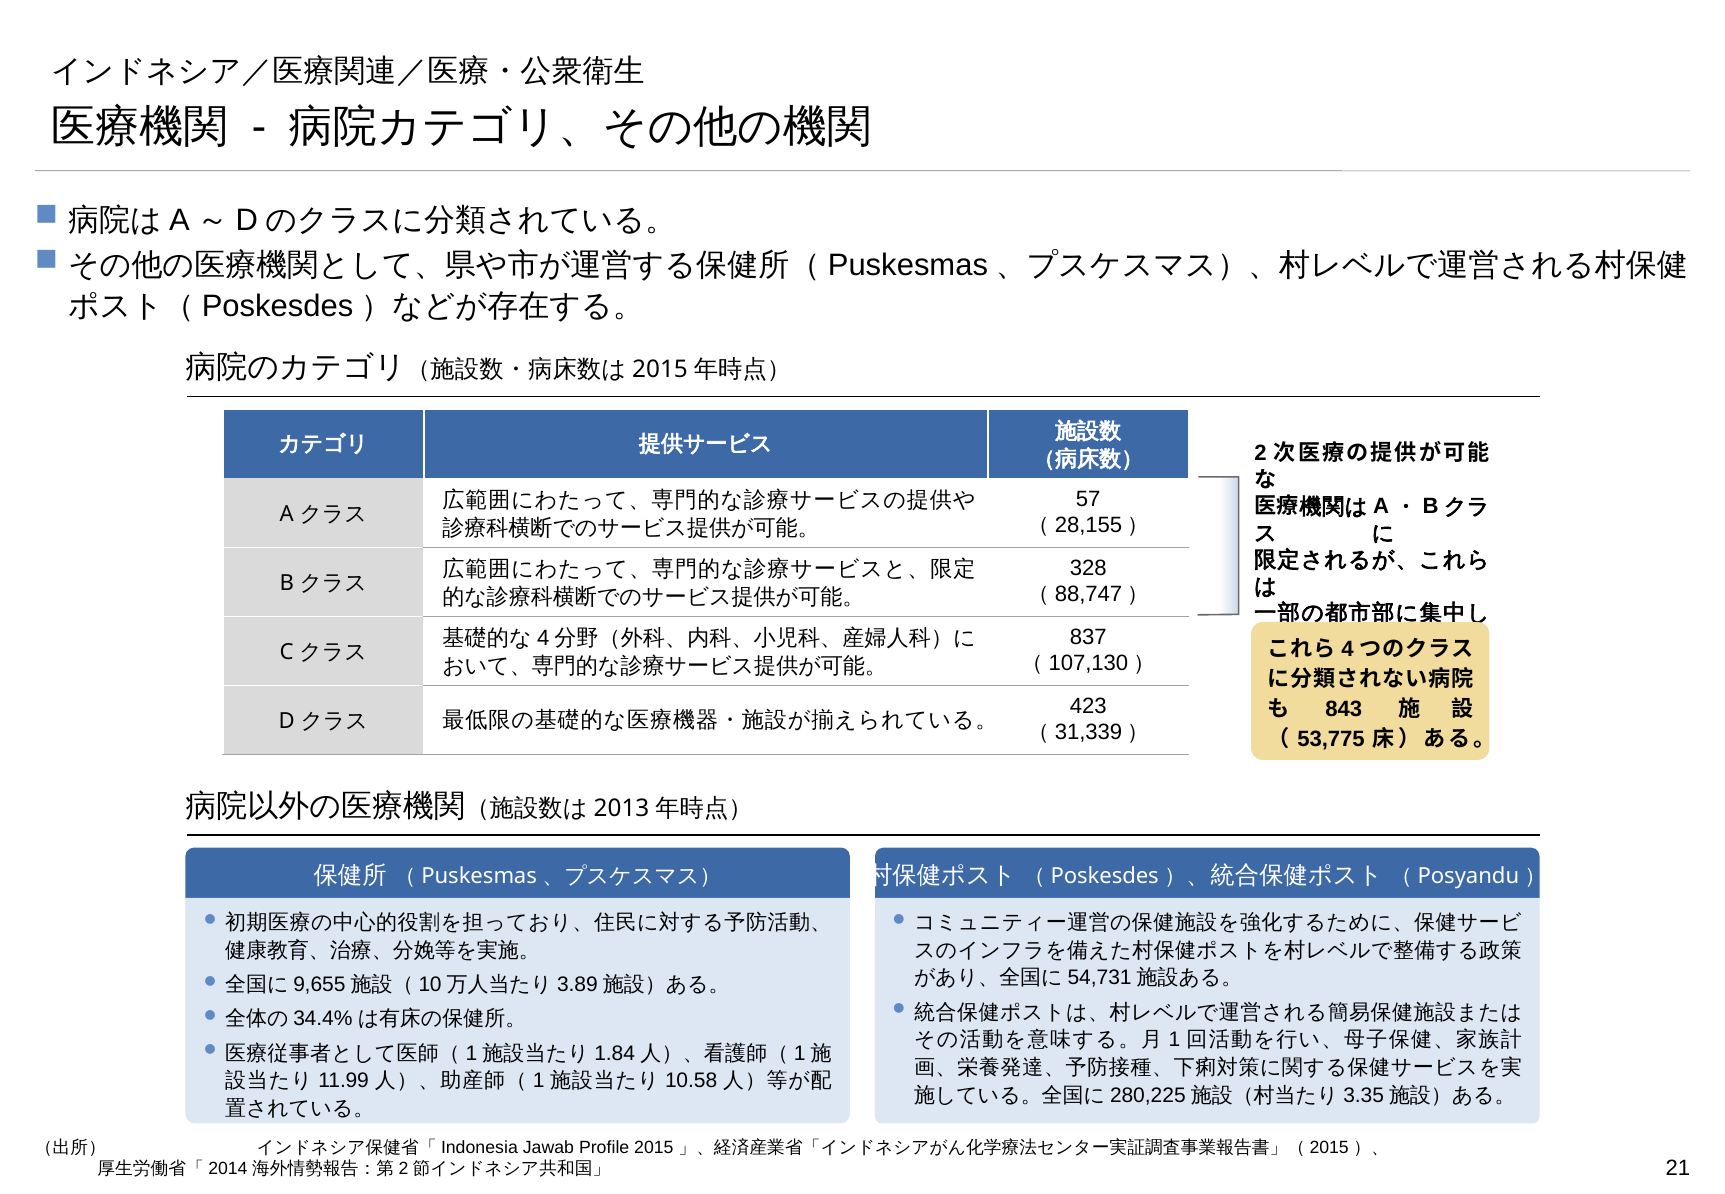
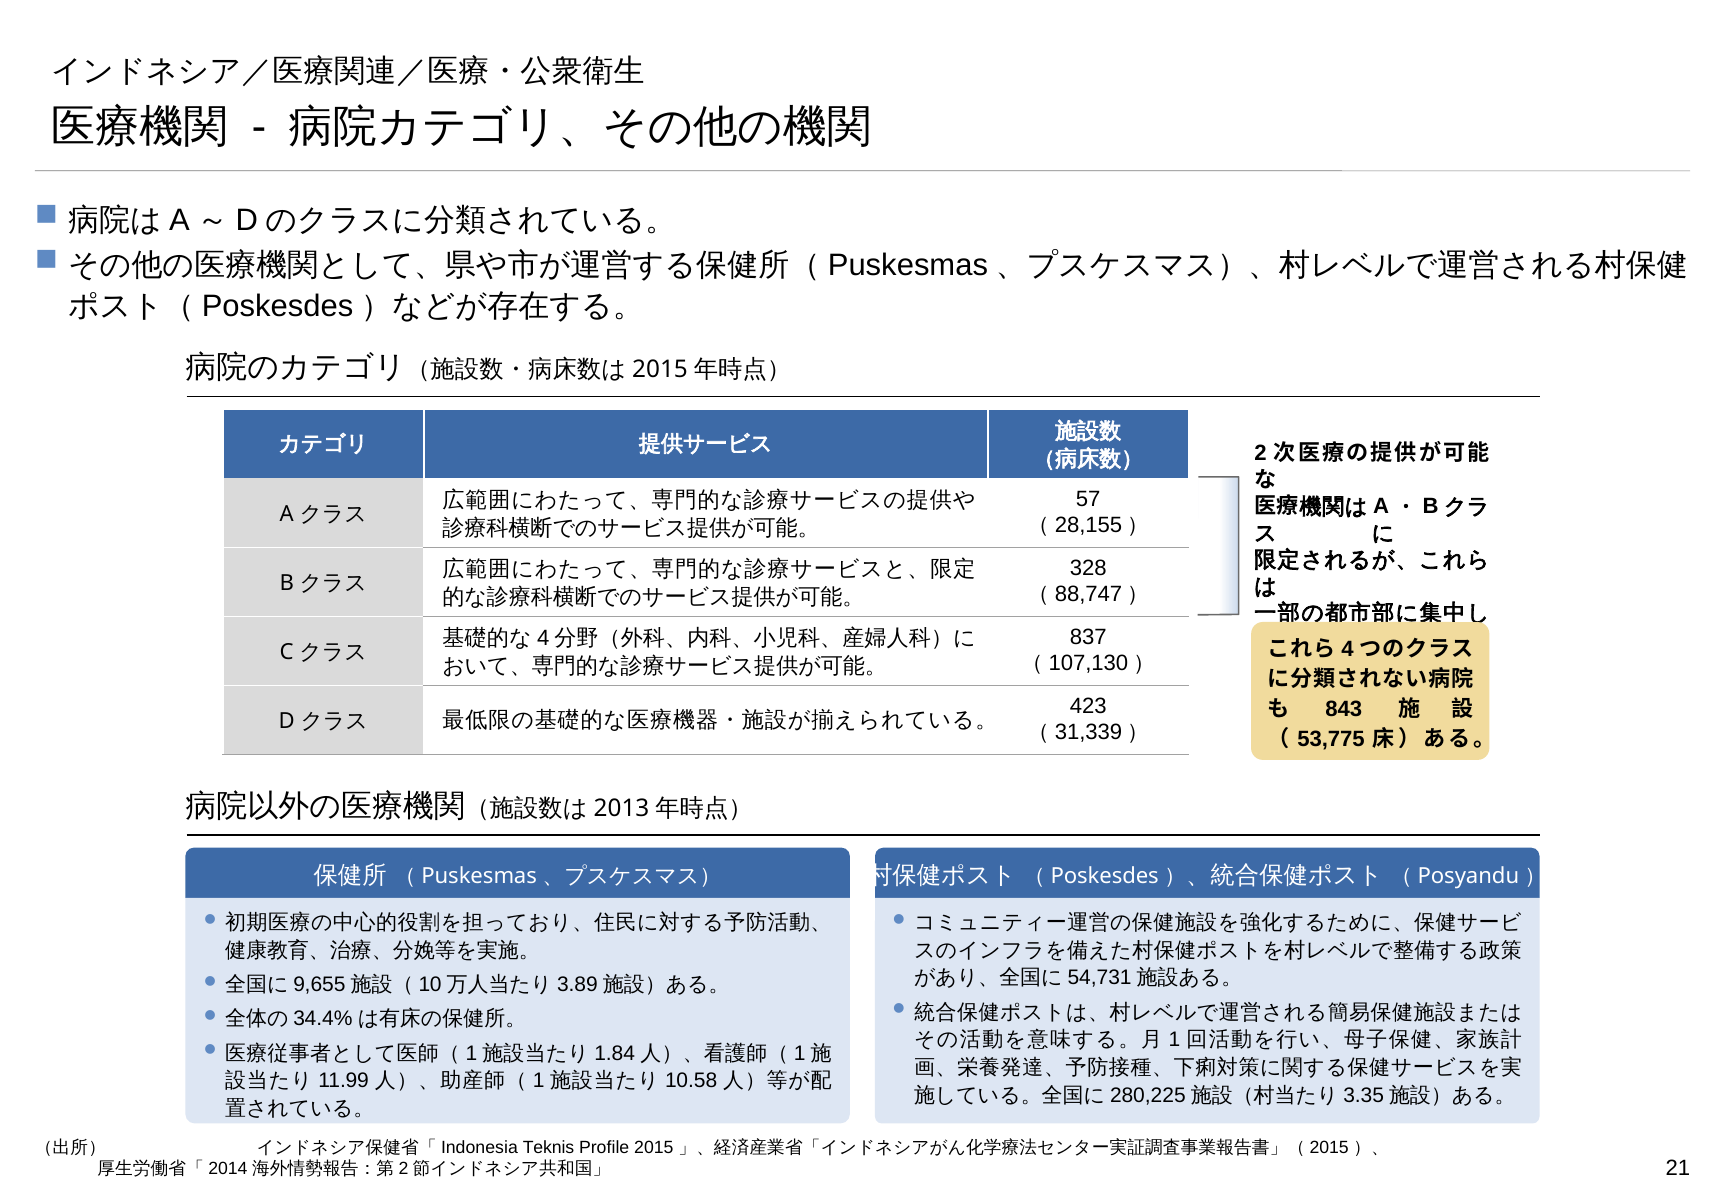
Jawab: Jawab -> Teknis (548, 1148)
